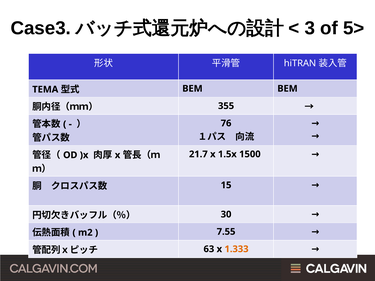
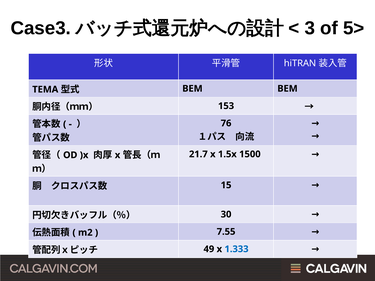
355: 355 -> 153 (226, 106)
63: 63 -> 49 (209, 249)
1.333 colour: orange -> blue (237, 249)
